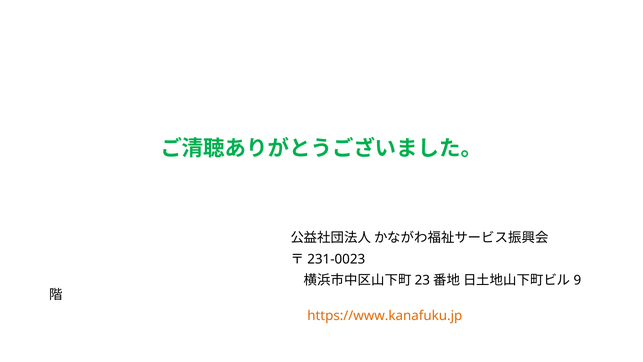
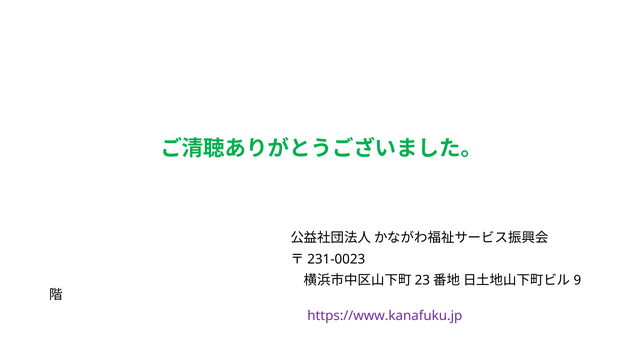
https://www.kanafuku.jp colour: orange -> purple (385, 316)
